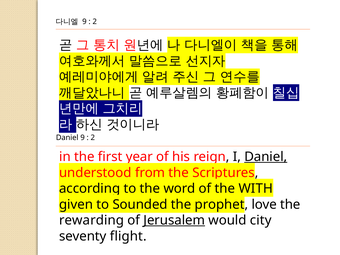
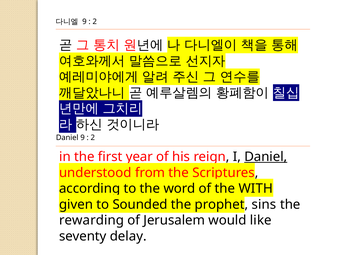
love: love -> sins (264, 204)
Jerusalem underline: present -> none (174, 220)
city: city -> like (261, 220)
flight: flight -> delay (128, 236)
